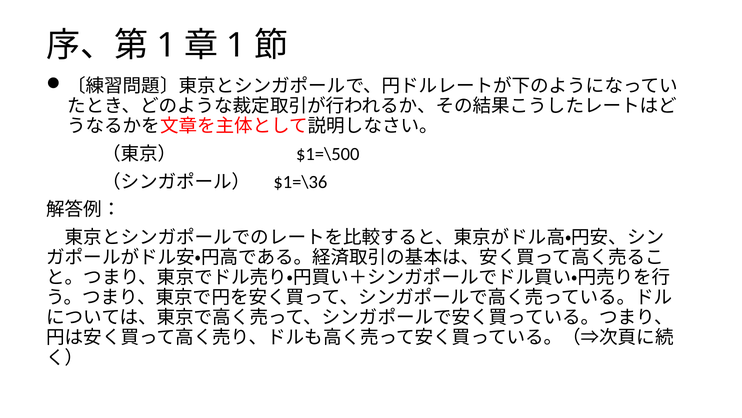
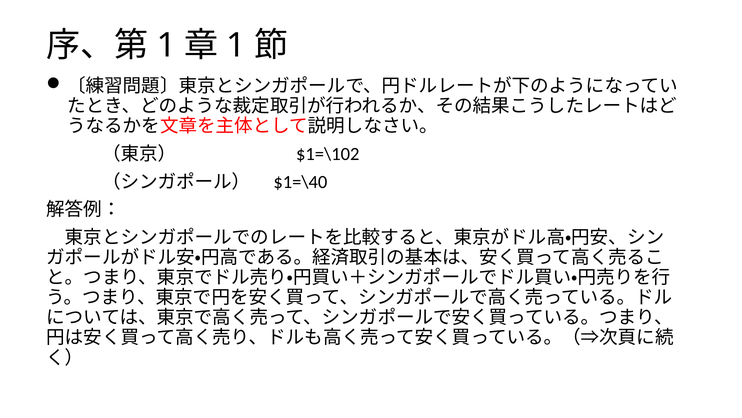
$1=\500: $1=\500 -> $1=\102 (328, 154)
$1=\36: $1=\36 -> $1=\40 (300, 182)
